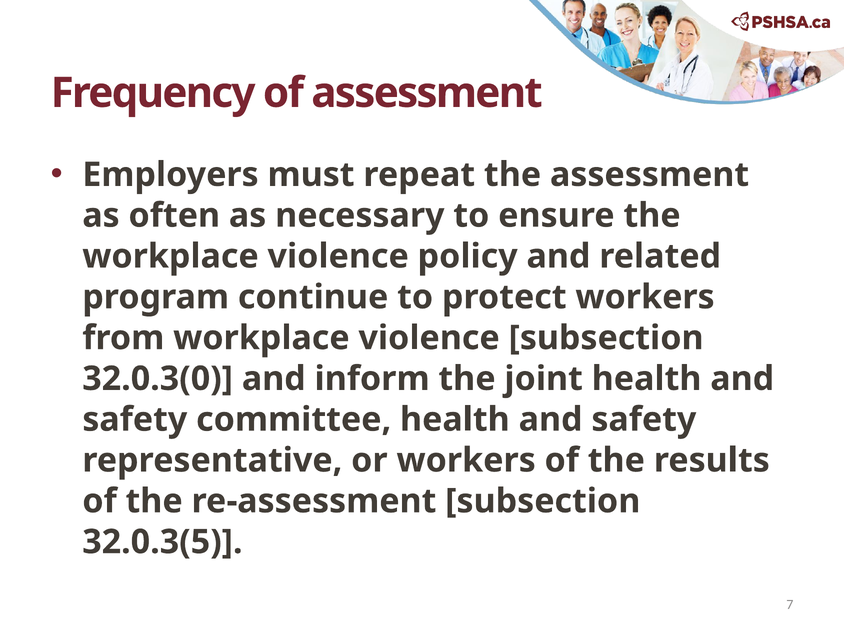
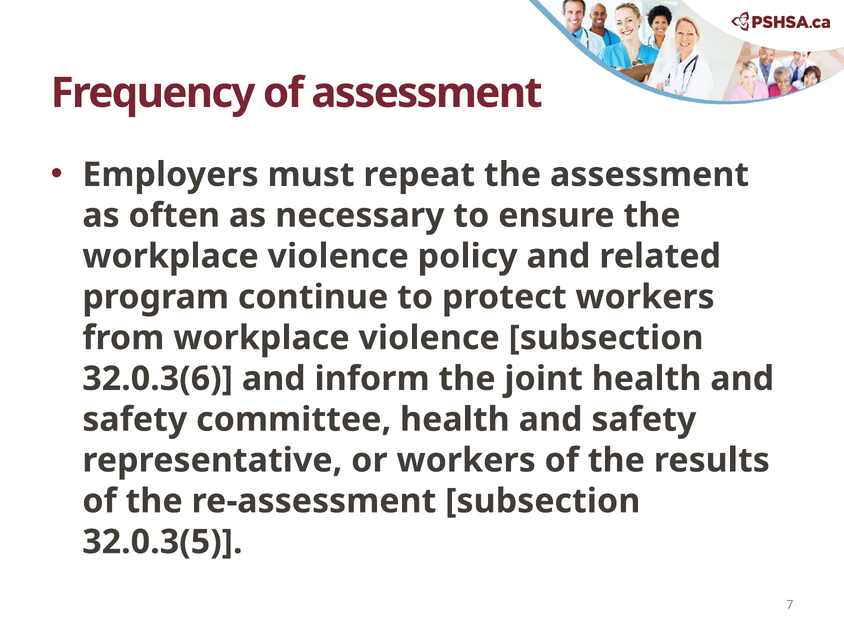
32.0.3(0: 32.0.3(0 -> 32.0.3(6 (158, 379)
